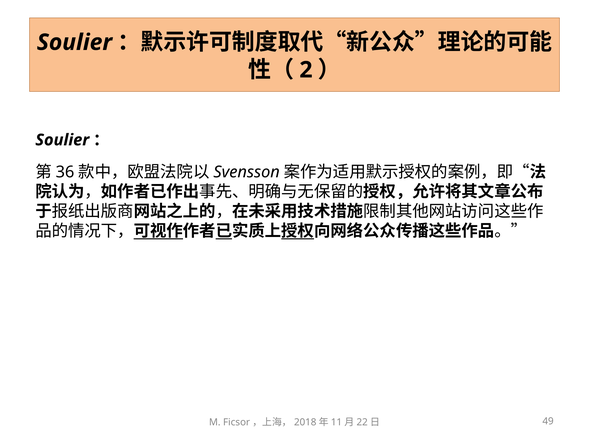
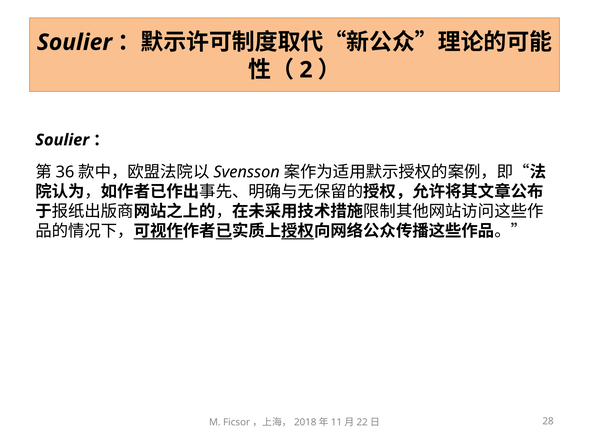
49: 49 -> 28 (548, 421)
